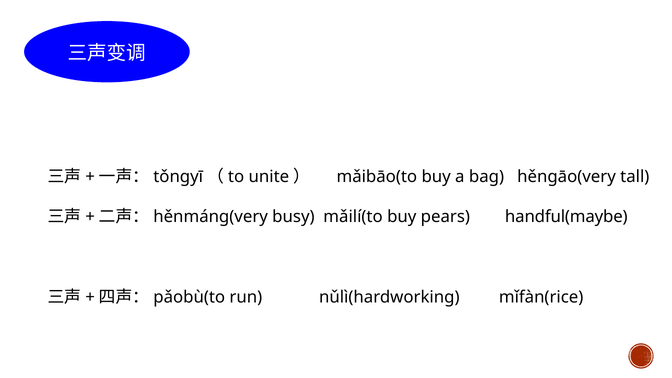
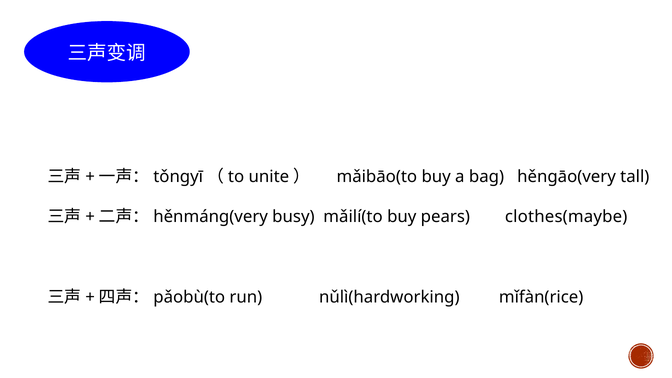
handful(maybe: handful(maybe -> clothes(maybe (566, 217)
